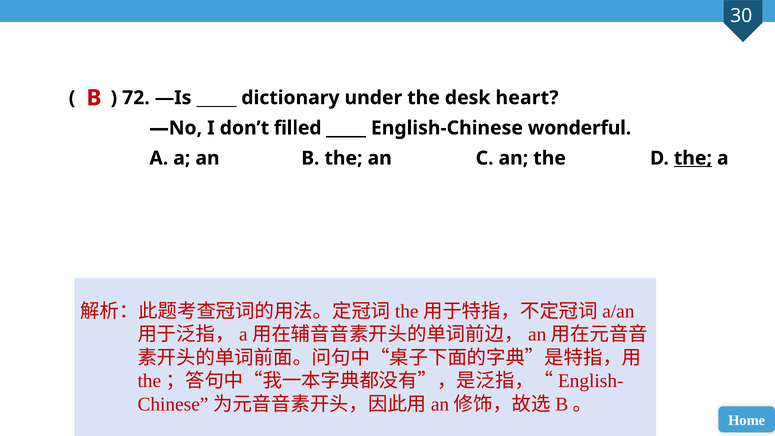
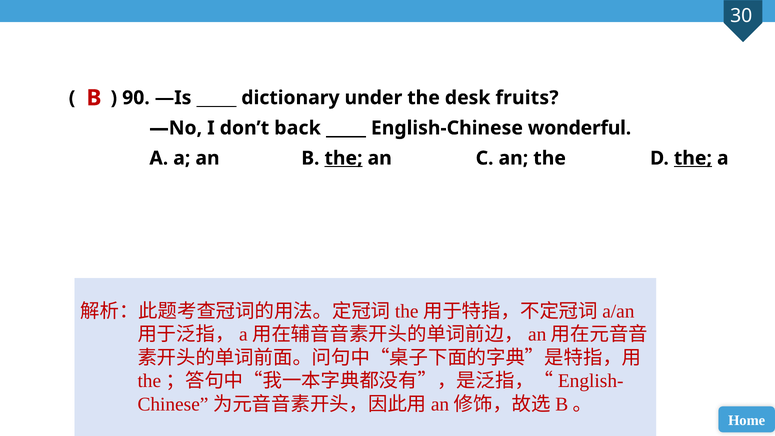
72: 72 -> 90 (136, 98)
heart: heart -> fruits (527, 98)
filled: filled -> back (298, 128)
the underline: none -> present (344, 158)
